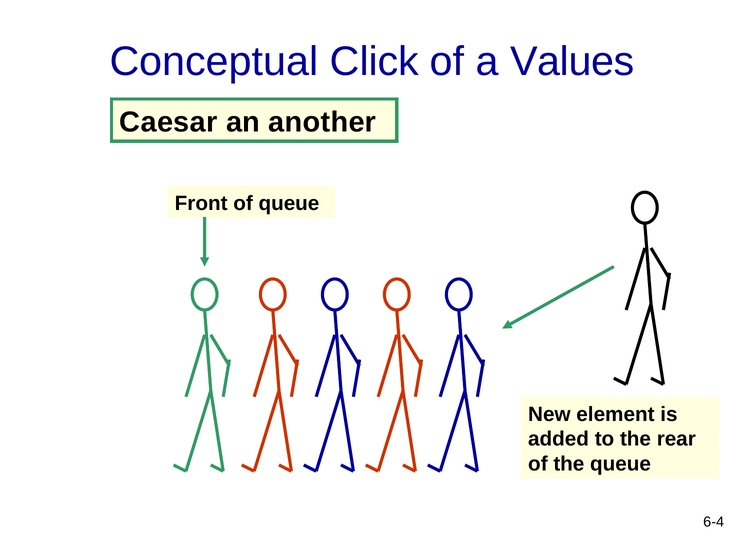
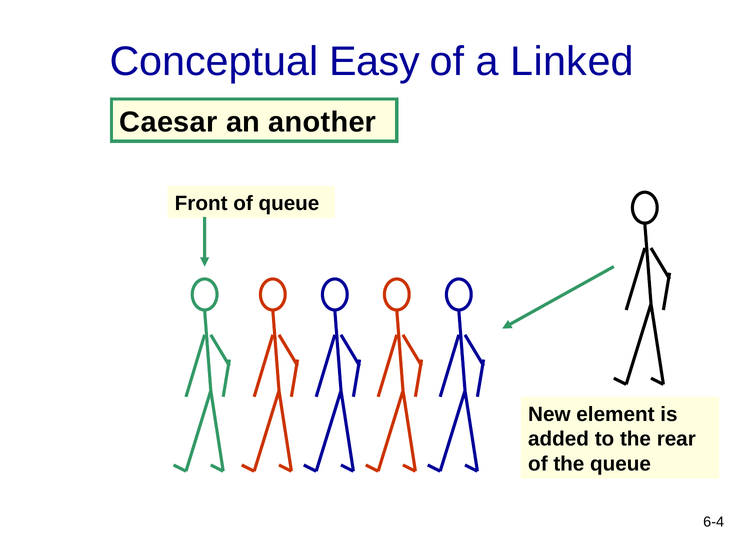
Click: Click -> Easy (374, 62)
Values: Values -> Linked (572, 62)
